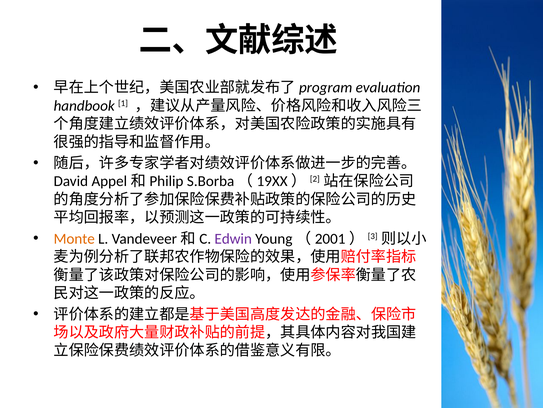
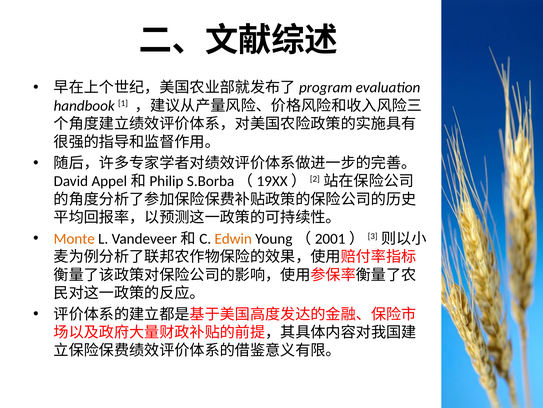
Edwin colour: purple -> orange (233, 238)
